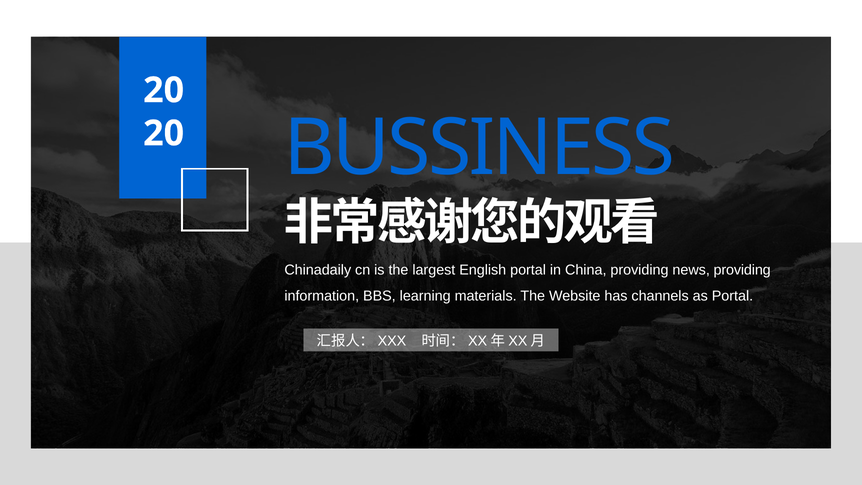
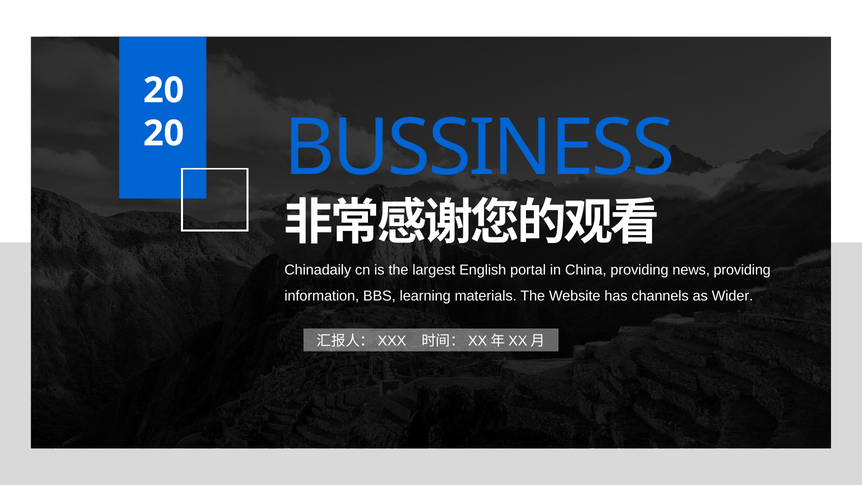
as Portal: Portal -> Wider (732, 296)
